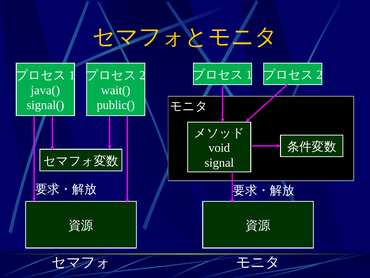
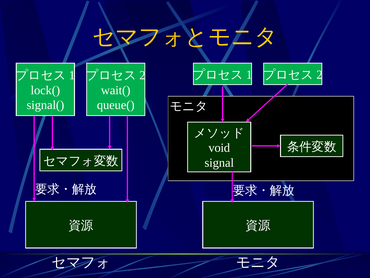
java(: java( -> lock( (45, 90)
public(: public( -> queue( (116, 105)
